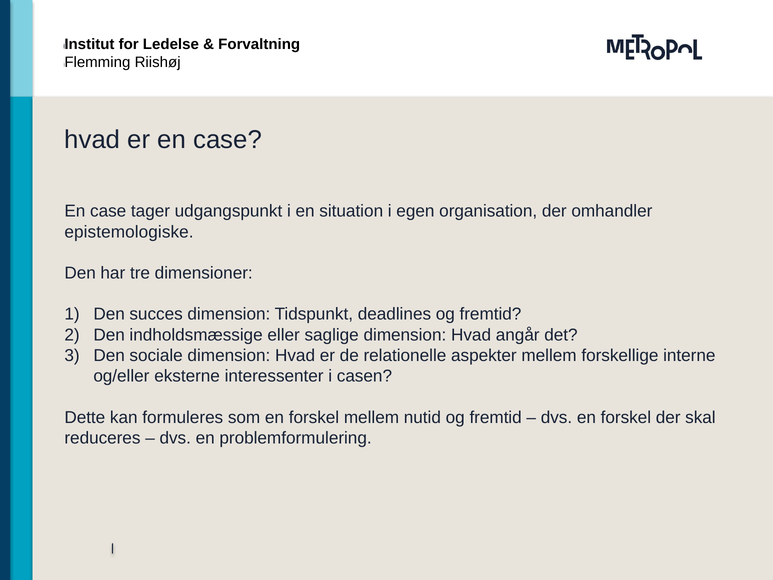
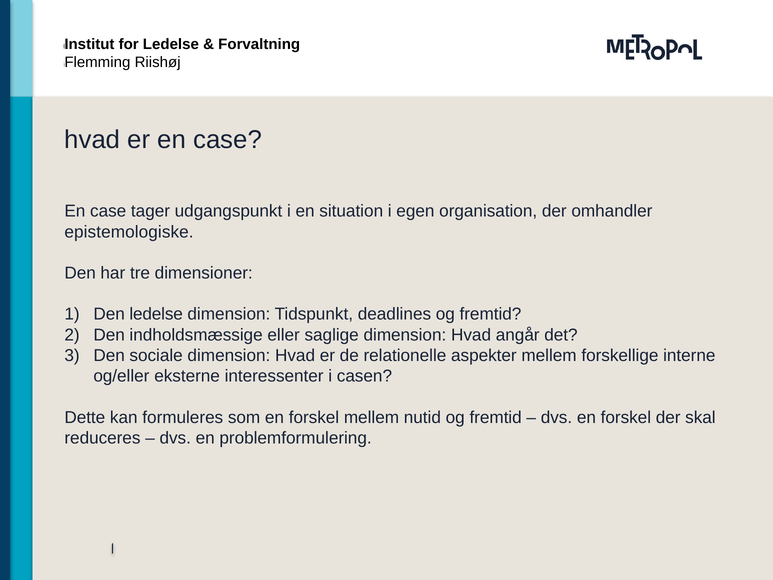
Den succes: succes -> ledelse (156, 314)
